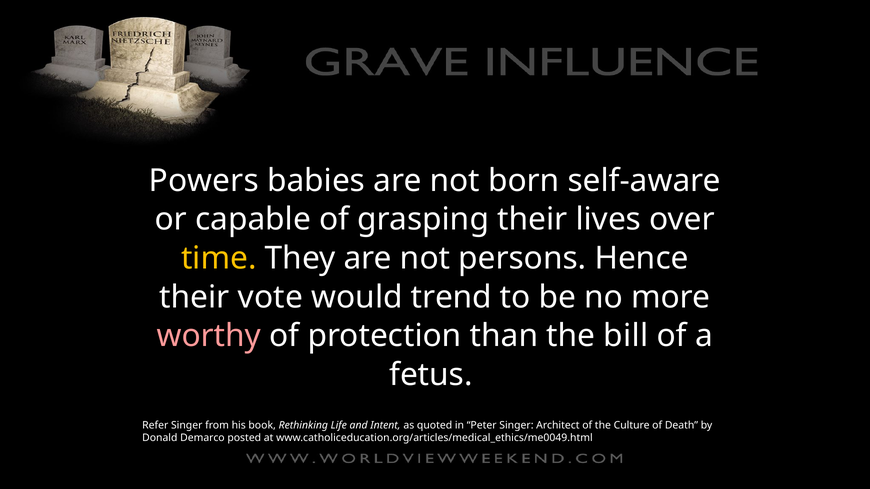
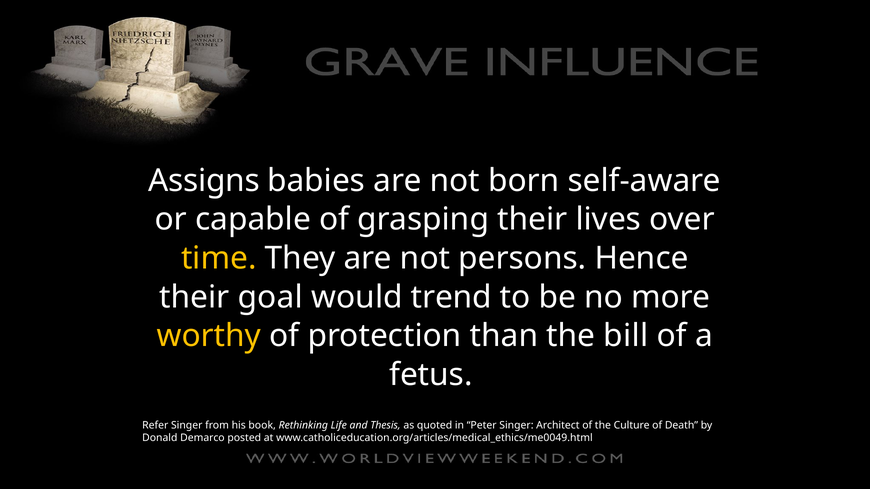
Powers: Powers -> Assigns (204, 181)
vote: vote -> goal (270, 297)
worthy colour: pink -> yellow (209, 336)
Intent: Intent -> Thesis (385, 425)
